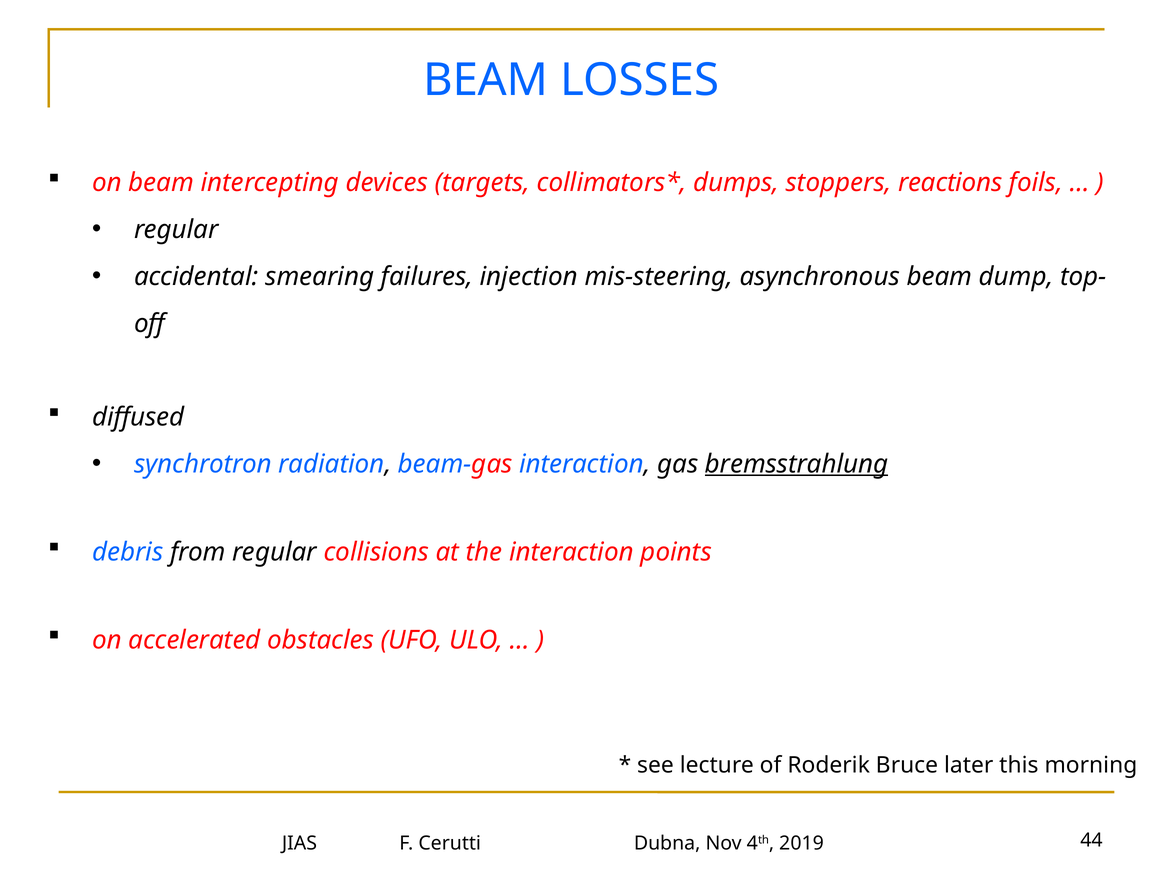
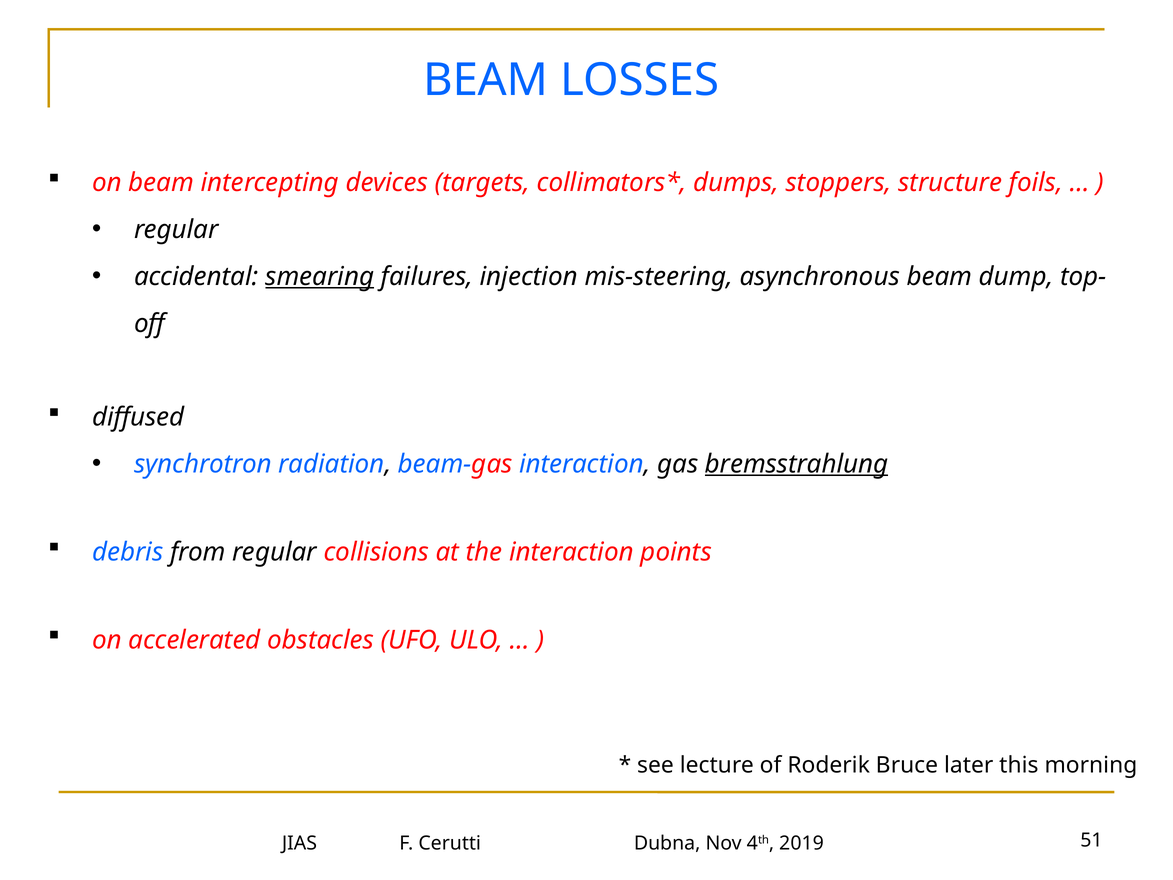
reactions: reactions -> structure (950, 183)
smearing underline: none -> present (320, 277)
44: 44 -> 51 (1091, 840)
